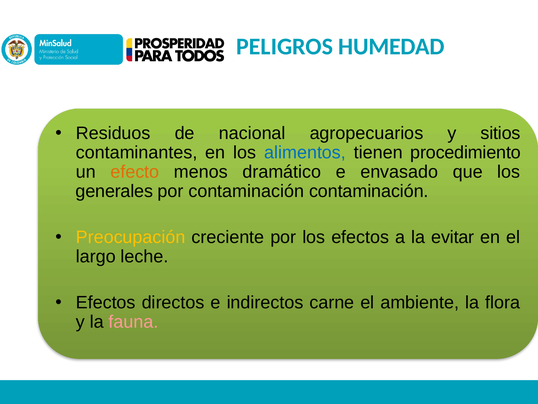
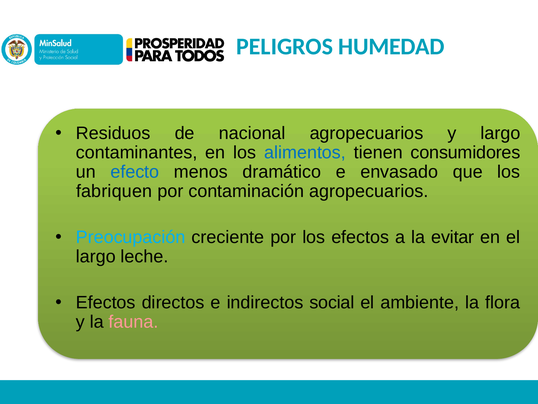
y sitios: sitios -> largo (500, 133)
procedimiento: procedimiento -> consumidores (466, 152)
efecto colour: orange -> blue (135, 172)
generales: generales -> fabriquen (114, 191)
contaminación contaminación: contaminación -> agropecuarios (369, 191)
Preocupación colour: yellow -> light blue (131, 237)
carne: carne -> social (332, 302)
